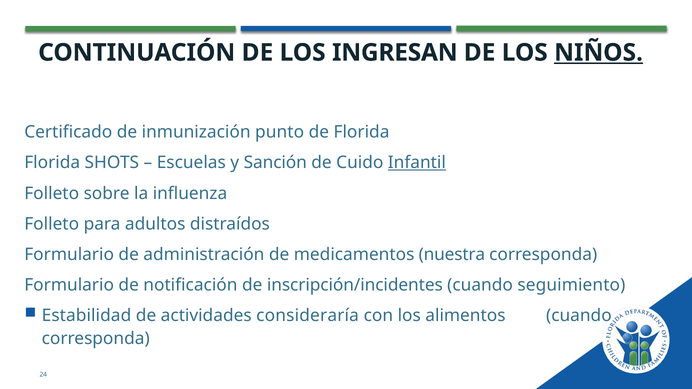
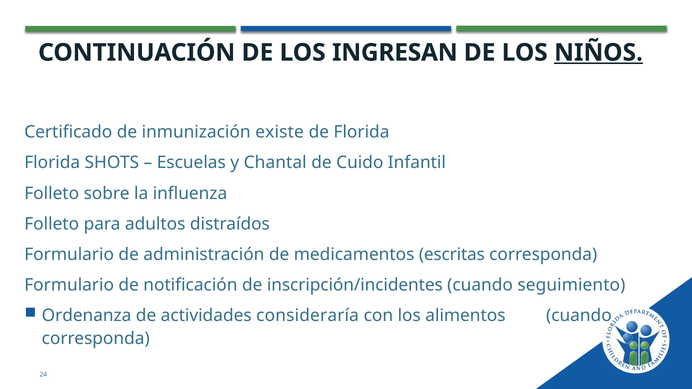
punto: punto -> existe (280, 132)
Sanción: Sanción -> Chantal (275, 163)
Infantil underline: present -> none (417, 163)
nuestra: nuestra -> escritas (452, 255)
Estabilidad: Estabilidad -> Ordenanza (87, 316)
